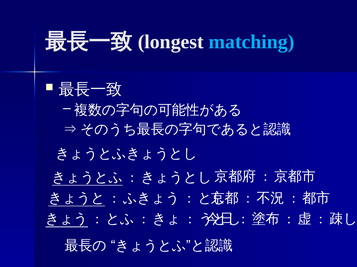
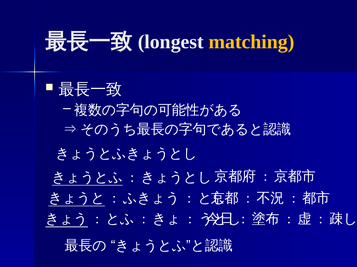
matching colour: light blue -> yellow (252, 42)
